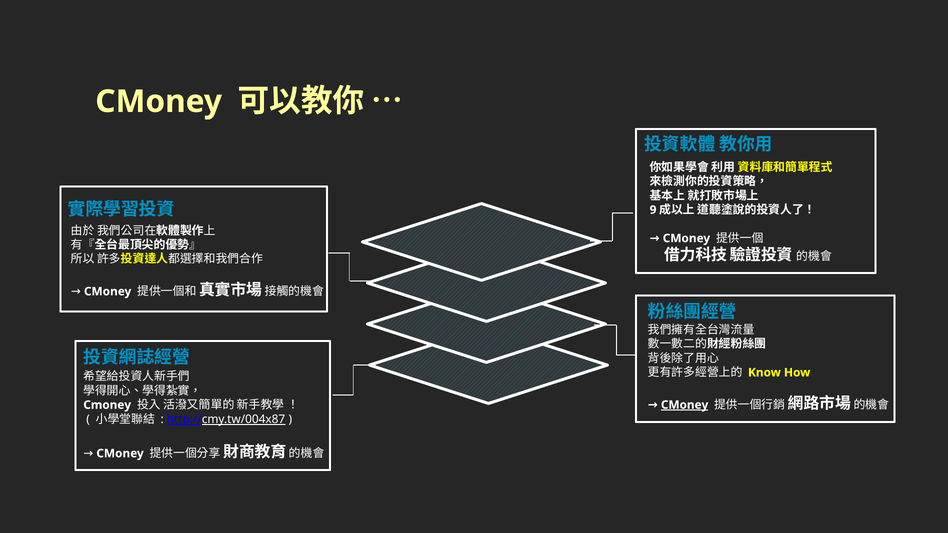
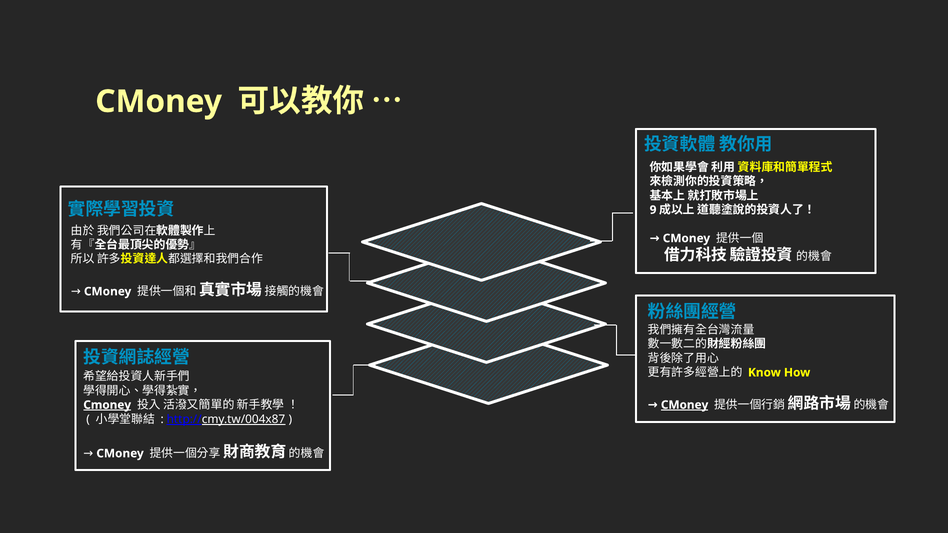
Cmoney underline: none -> present (107, 405)
